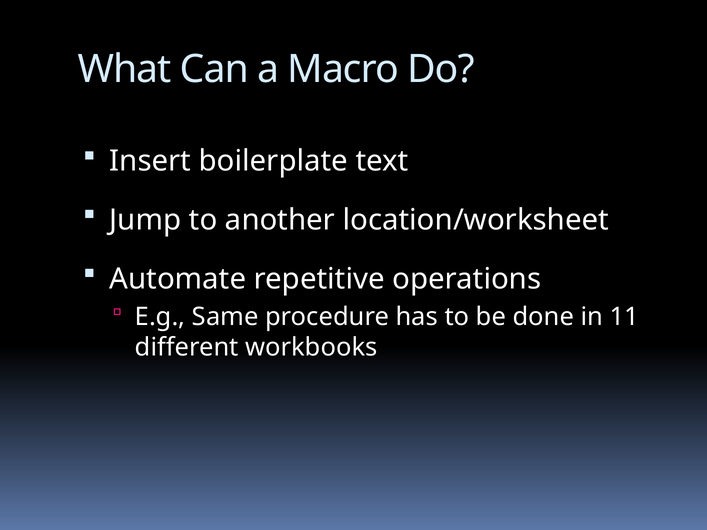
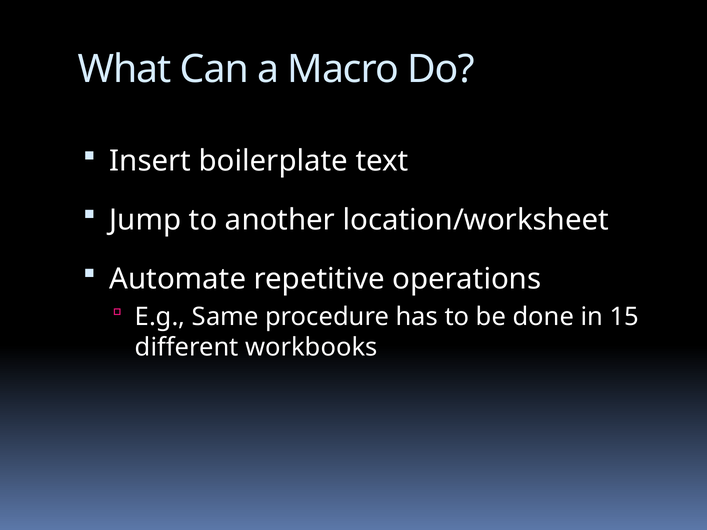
11: 11 -> 15 (624, 317)
